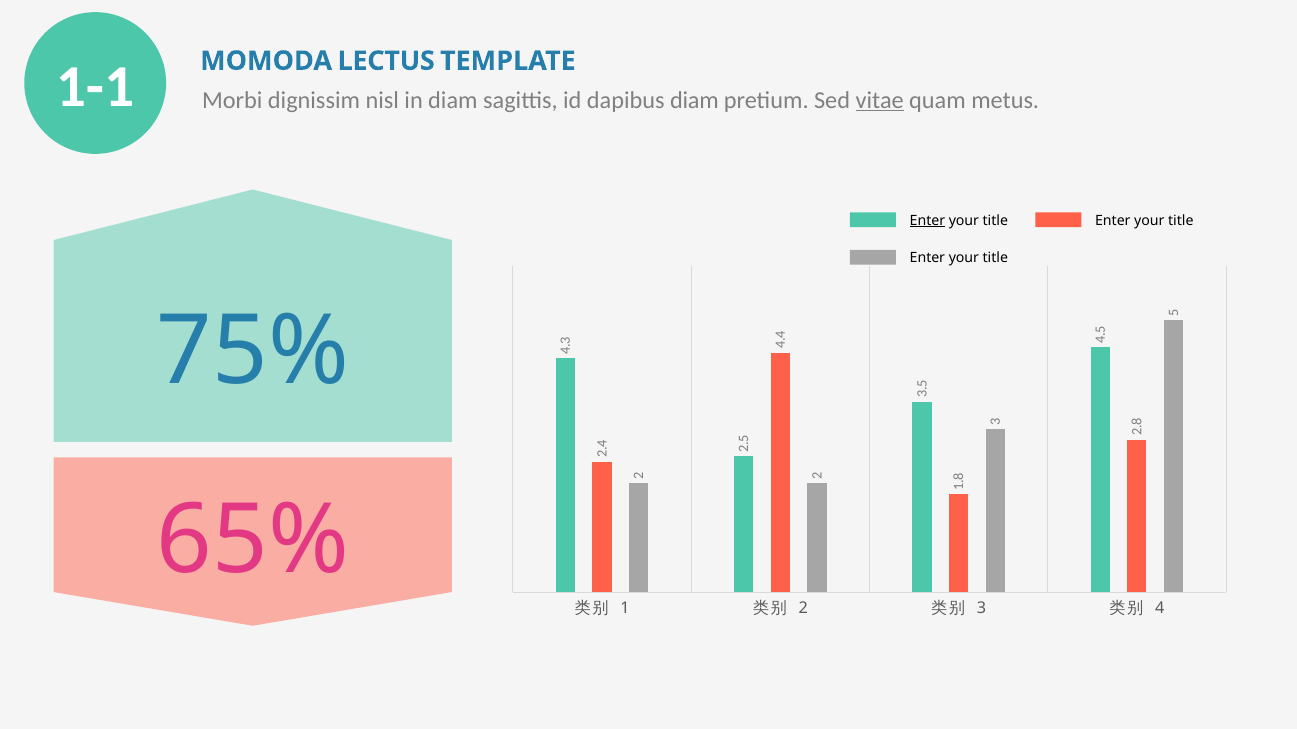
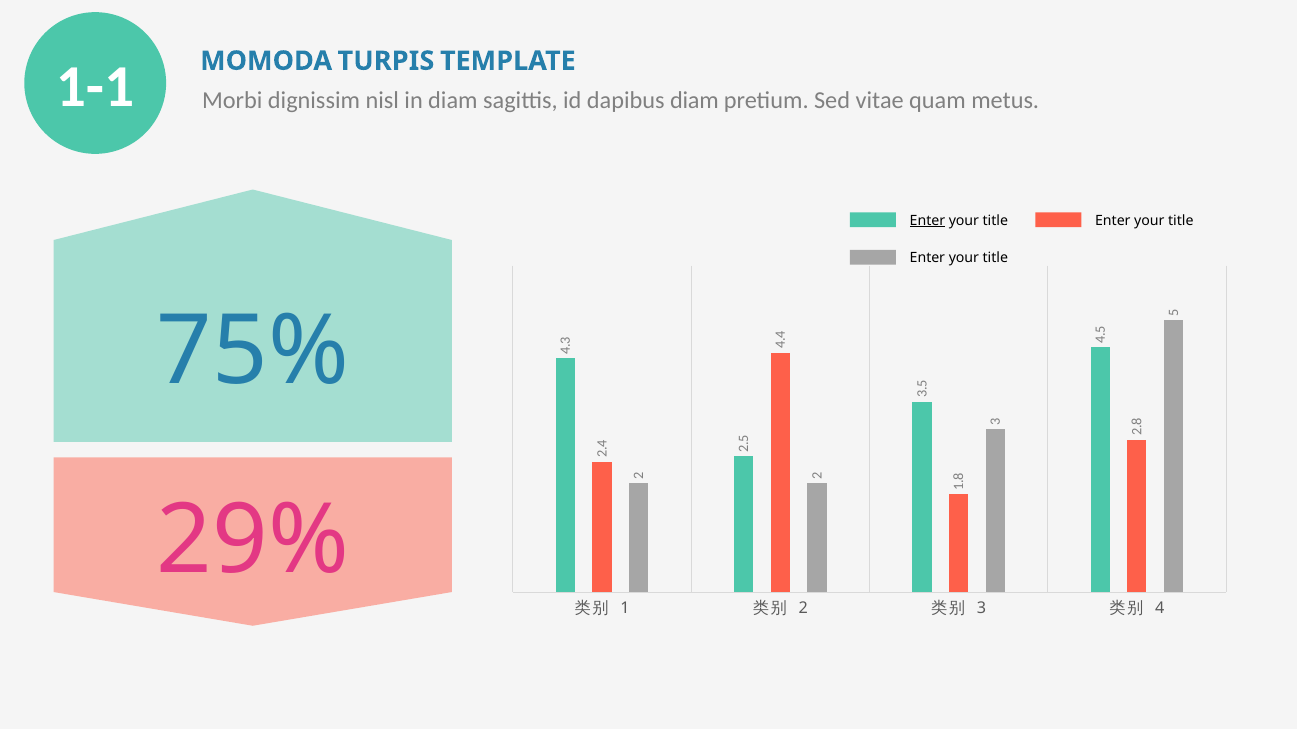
LECTUS: LECTUS -> TURPIS (386, 61)
vitae underline: present -> none (880, 100)
65%: 65% -> 29% (253, 540)
